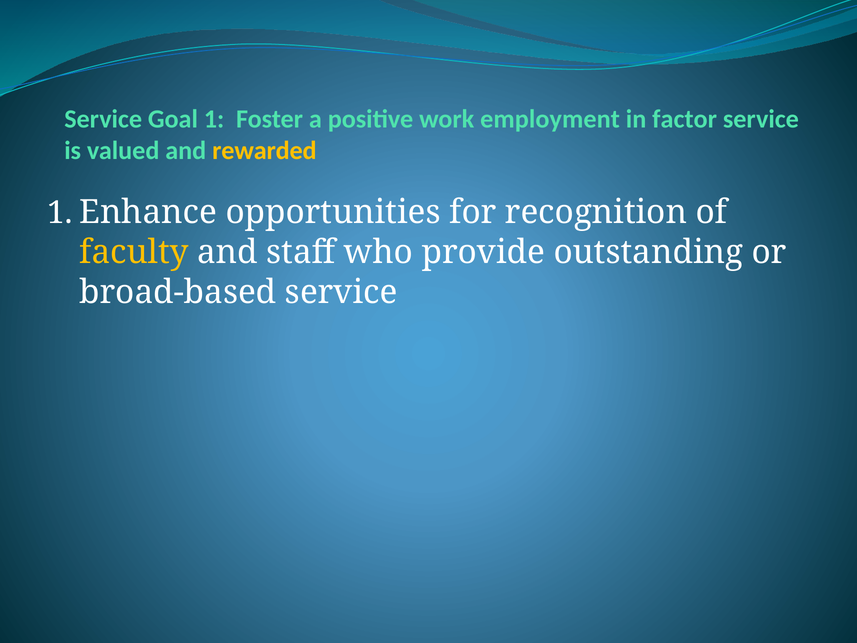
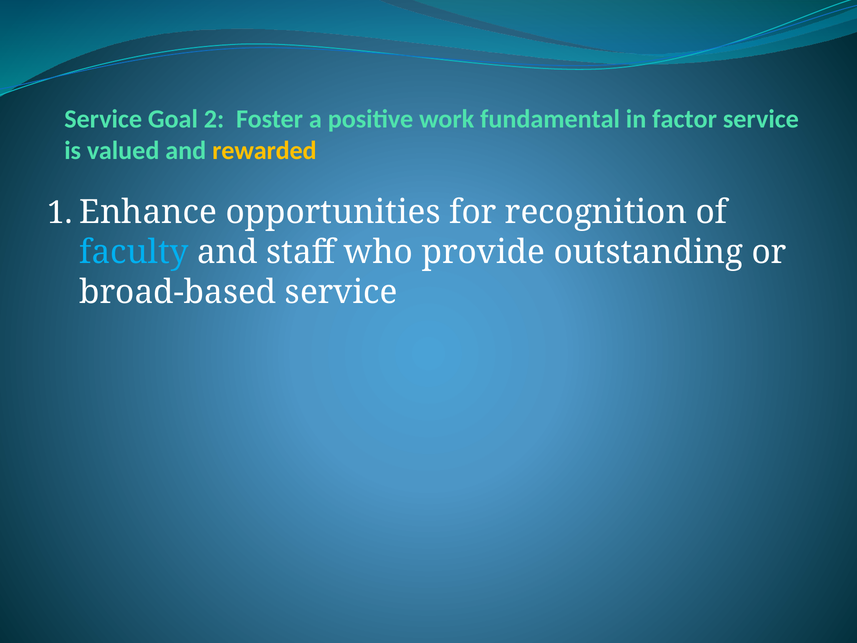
1: 1 -> 2 (214, 119)
employment: employment -> fundamental (550, 119)
faculty colour: yellow -> light blue (134, 252)
